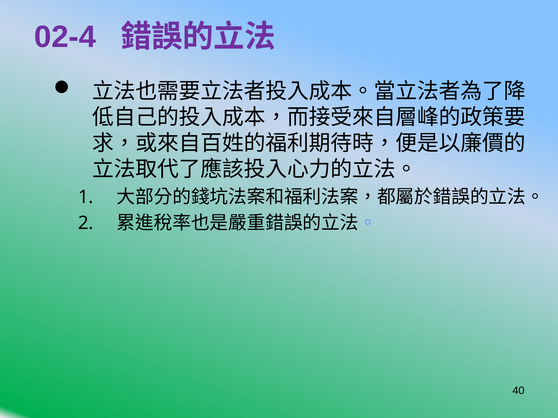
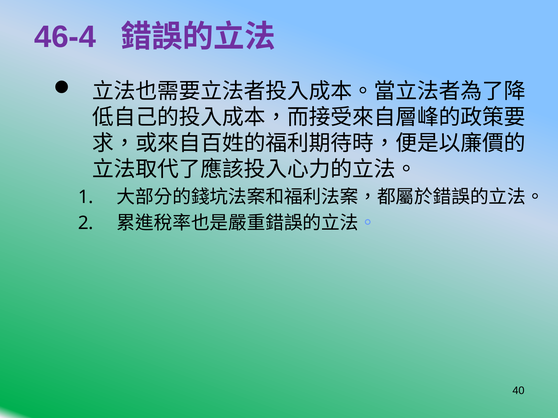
02-4: 02-4 -> 46-4 (65, 37)
